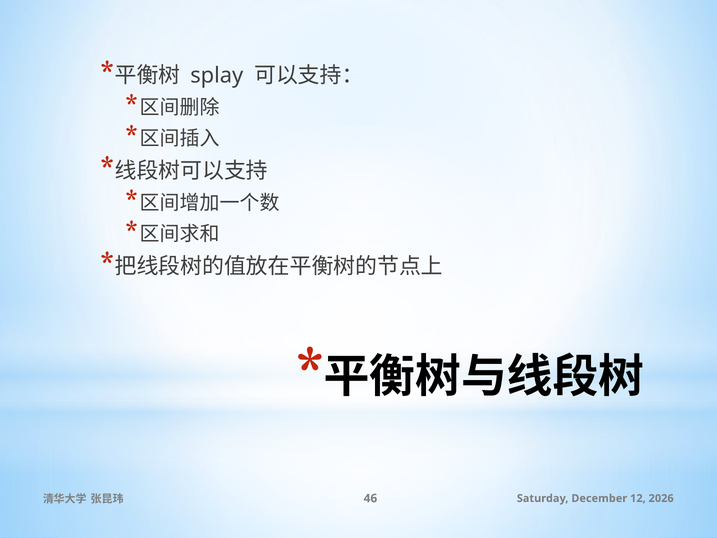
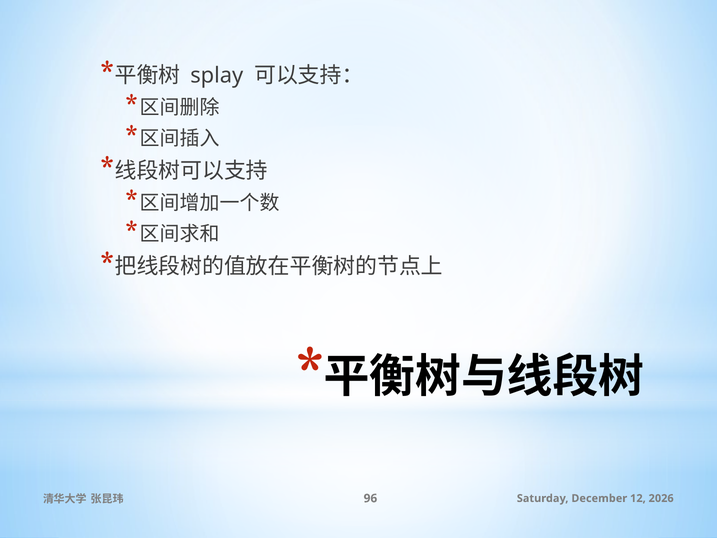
46: 46 -> 96 (370, 498)
